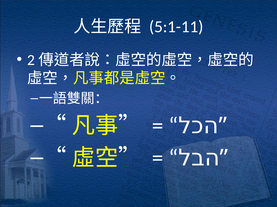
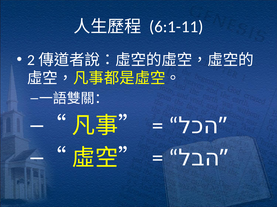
5:1-11: 5:1-11 -> 6:1-11 (176, 27)
